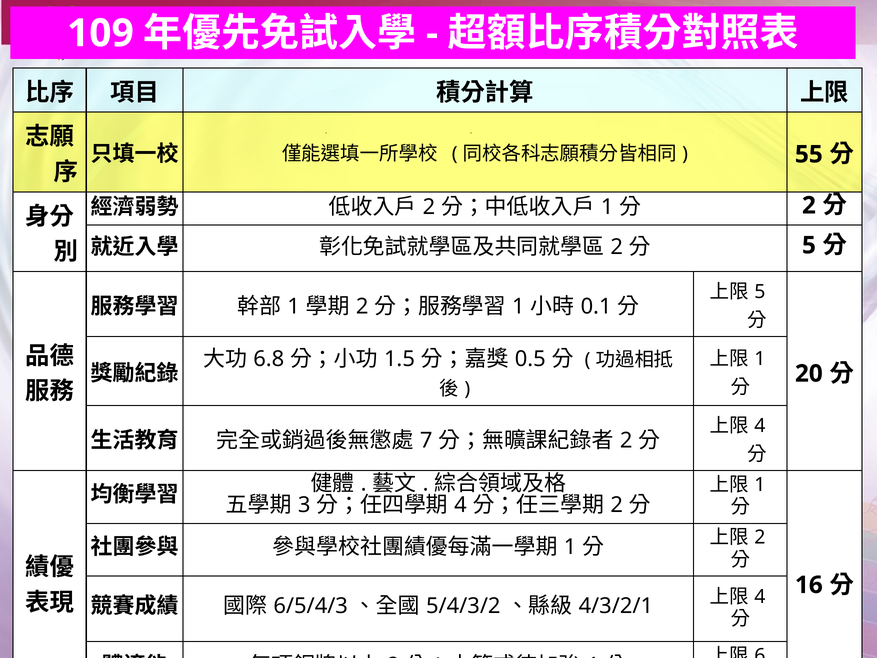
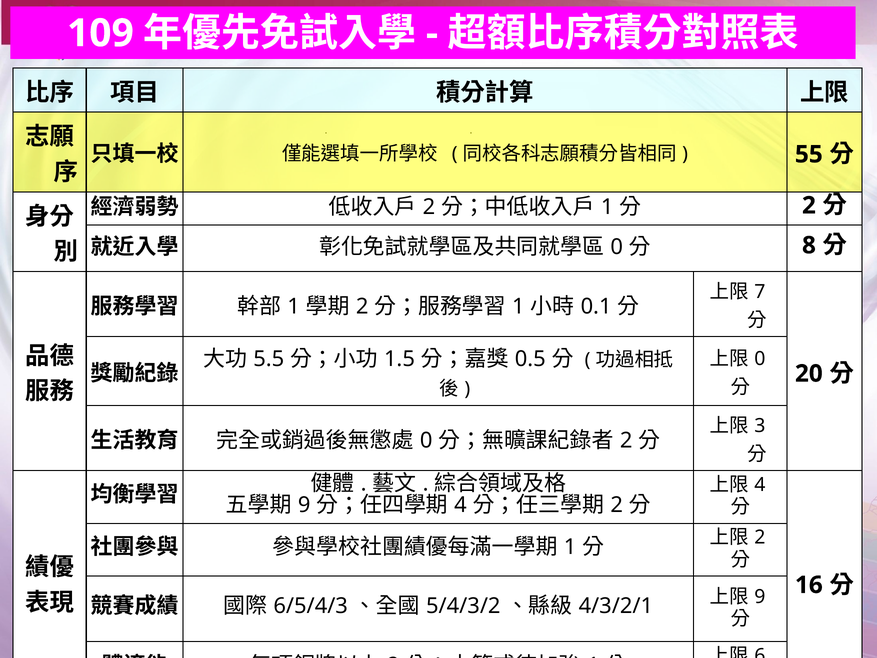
2: 2 -> 0 (617, 247)
5: 5 -> 8 (809, 245)
5: 5 -> 7 (760, 292)
6.8: 6.8 -> 5.5 (269, 359)
1: 1 -> 0 (760, 359)
4: 4 -> 3 (760, 426)
7: 7 -> 0 (426, 440)
1: 1 -> 4 (760, 485)
3: 3 -> 9 (304, 505)
4: 4 -> 9 (760, 596)
